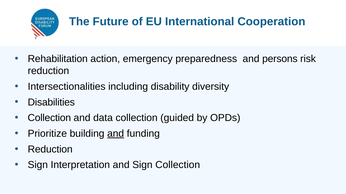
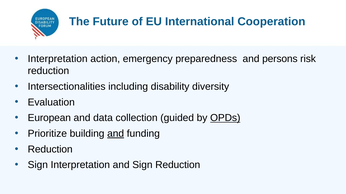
Rehabilitation: Rehabilitation -> Interpretation (58, 59)
Disabilities: Disabilities -> Evaluation (51, 103)
Collection: Collection -> European (49, 118)
OPDs underline: none -> present (225, 118)
Sign Collection: Collection -> Reduction (178, 165)
